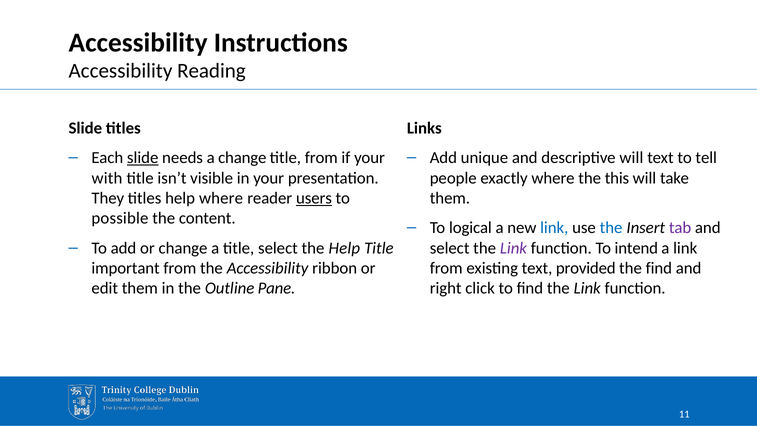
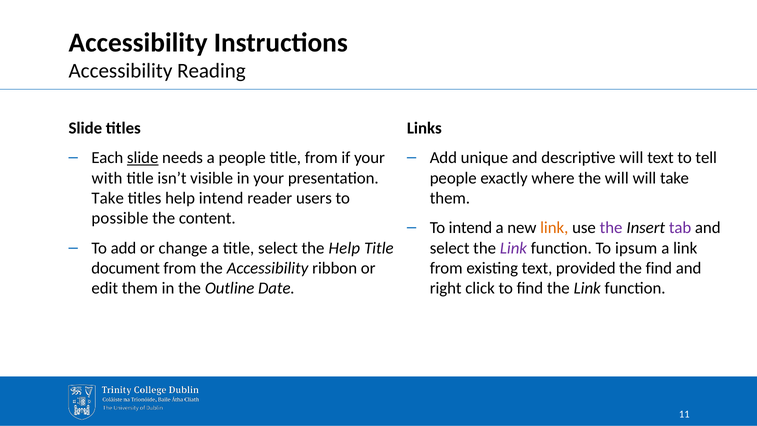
a change: change -> people (242, 158)
the this: this -> will (617, 178)
They: They -> Take (108, 198)
help where: where -> intend (221, 198)
users underline: present -> none (314, 198)
To logical: logical -> intend (470, 228)
link colour: blue -> orange (554, 228)
the colour: blue -> purple (611, 228)
intend: intend -> ipsum (636, 248)
important: important -> document (126, 268)
Pane: Pane -> Date (276, 288)
